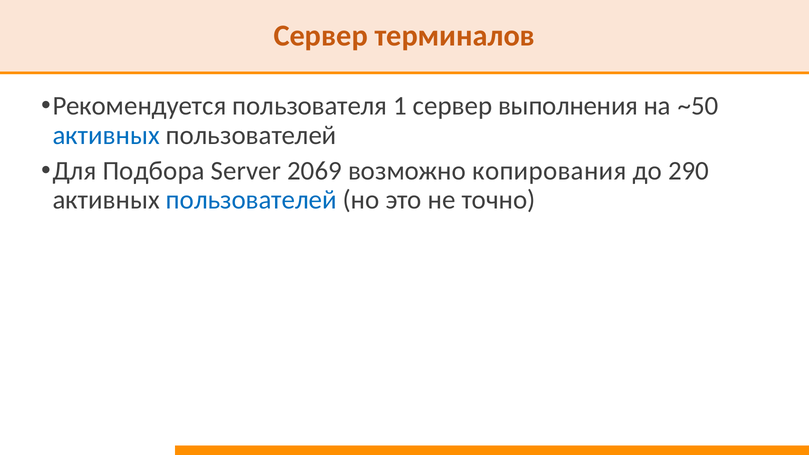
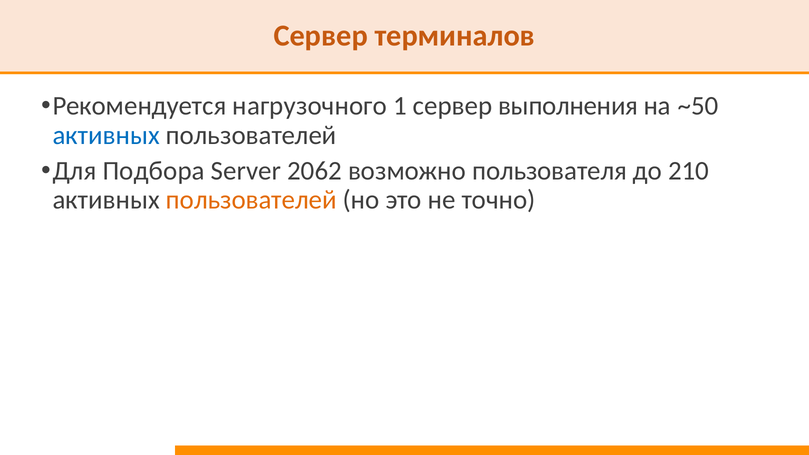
пользователя: пользователя -> нагрузочного (310, 106)
2069: 2069 -> 2062 (315, 171)
копирования: копирования -> пользователя (550, 171)
290: 290 -> 210 (689, 171)
пользователей colour: blue -> orange (251, 200)
